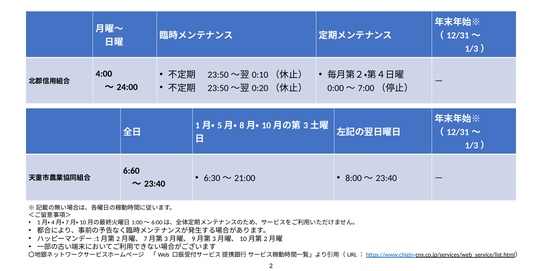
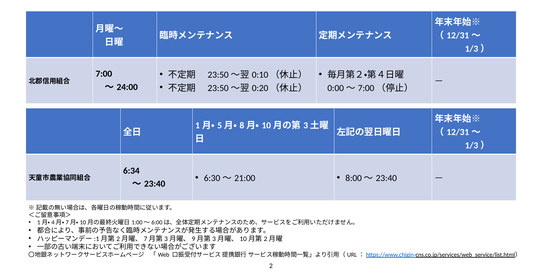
4:00: 4:00 -> 7:00 (104, 74)
6:60: 6:60 -> 6:34 (131, 171)
